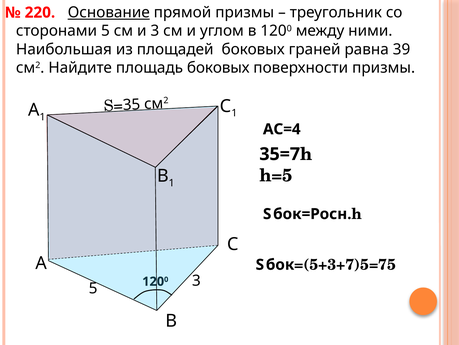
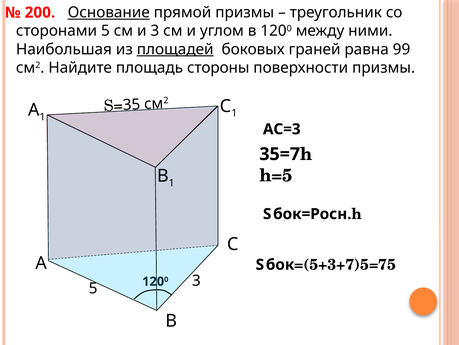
220: 220 -> 200 (40, 12)
площадей underline: none -> present (175, 49)
39: 39 -> 99 (402, 49)
площадь боковых: боковых -> стороны (218, 68)
АС=4: АС=4 -> АС=3 (282, 129)
